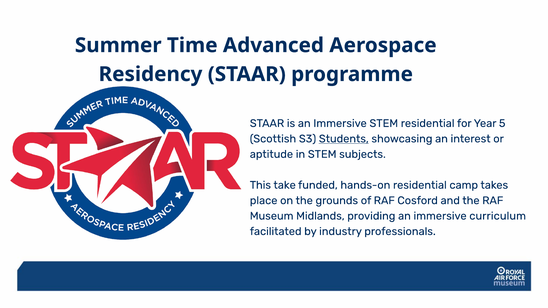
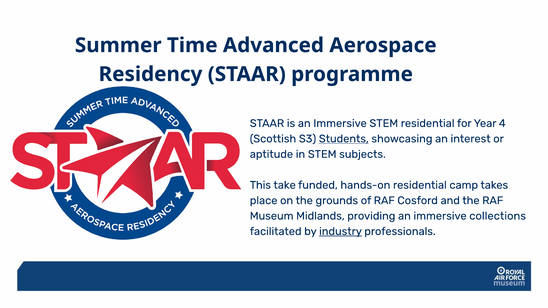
5: 5 -> 4 (502, 123)
curriculum: curriculum -> collections (498, 216)
industry underline: none -> present (341, 232)
